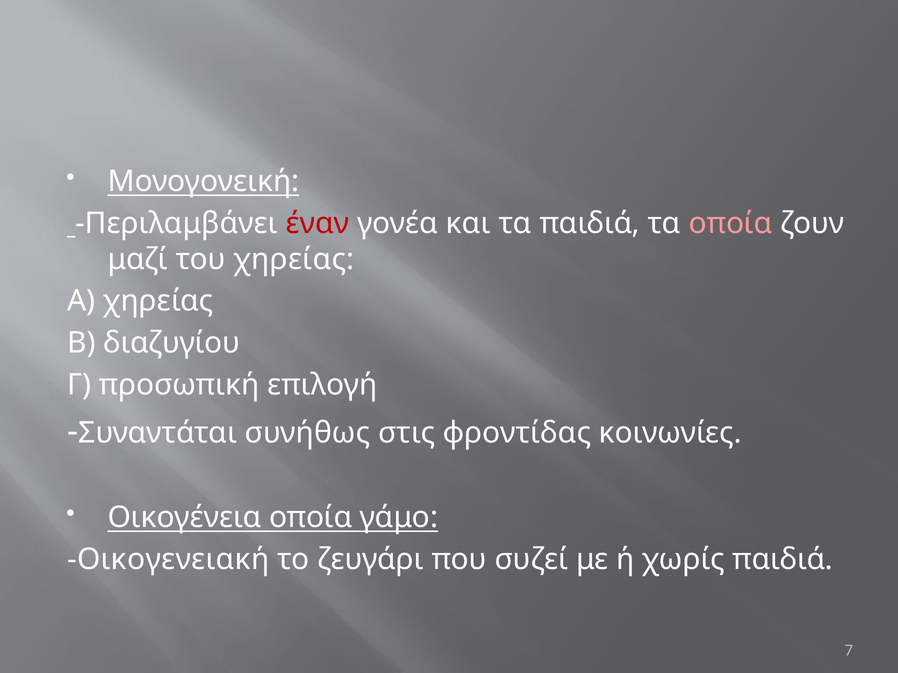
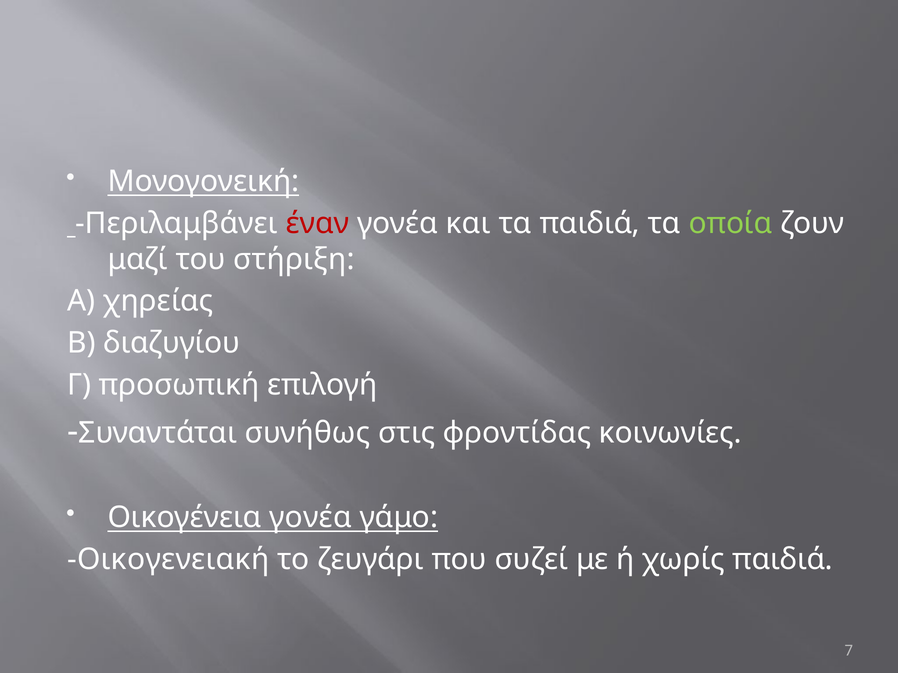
οποία colour: pink -> light green (731, 224)
του χηρείας: χηρείας -> στήριξη (294, 259)
Οικογένεια οποία: οποία -> γονέα (310, 518)
